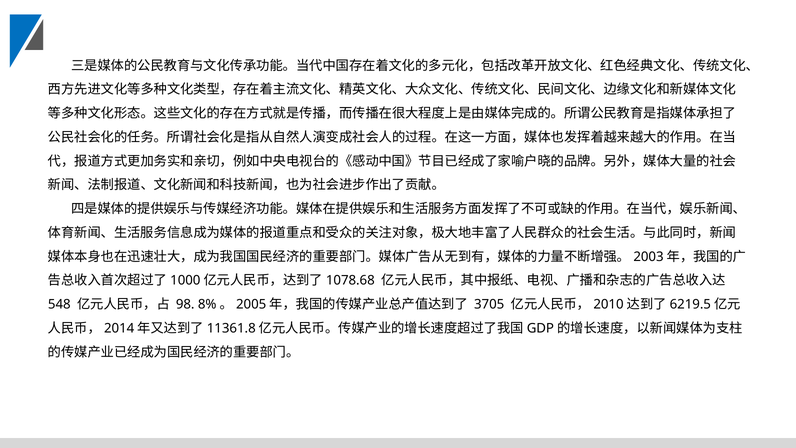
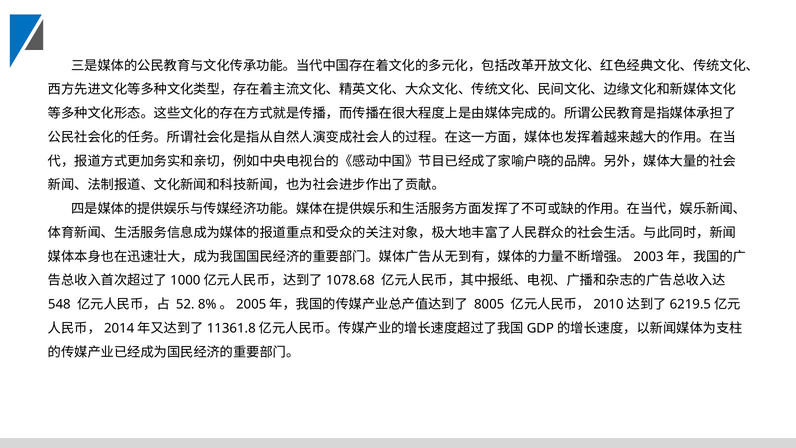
98: 98 -> 52 (185, 304)
3705: 3705 -> 8005 (489, 304)
